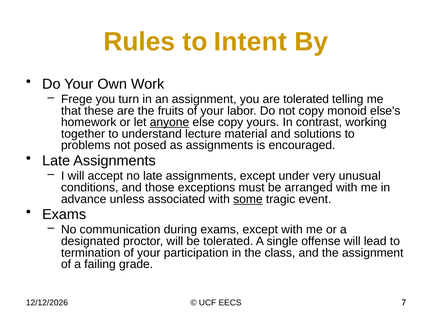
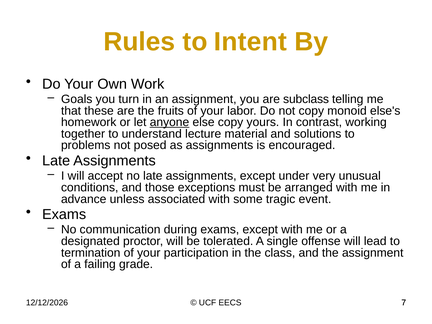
Frege: Frege -> Goals (77, 99)
are tolerated: tolerated -> subclass (306, 99)
some underline: present -> none (248, 199)
